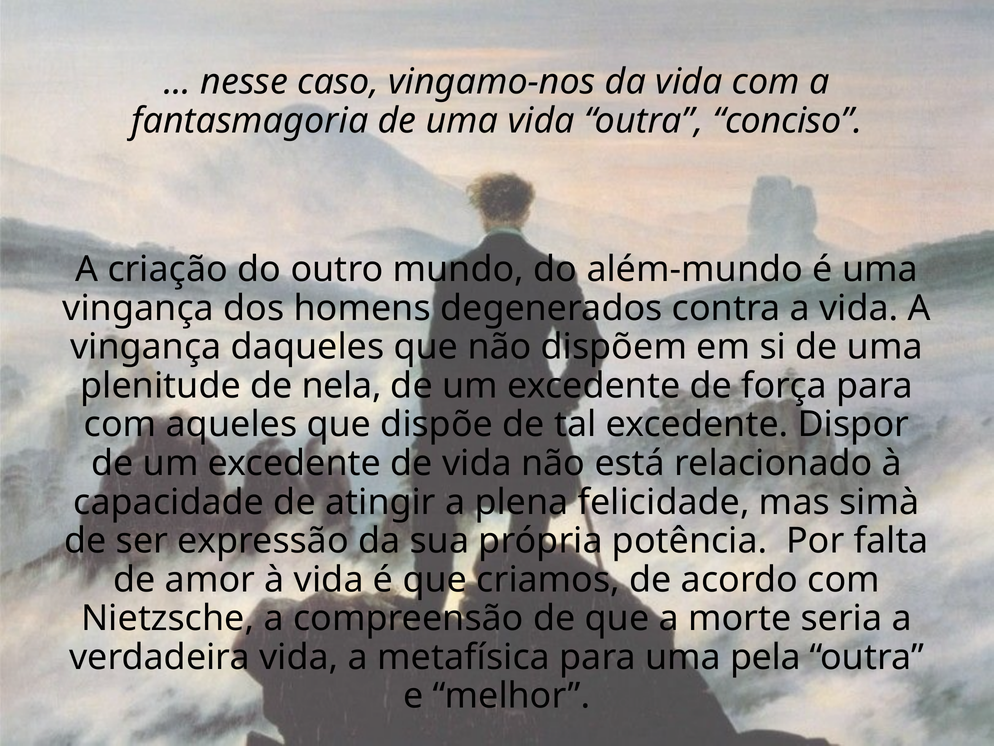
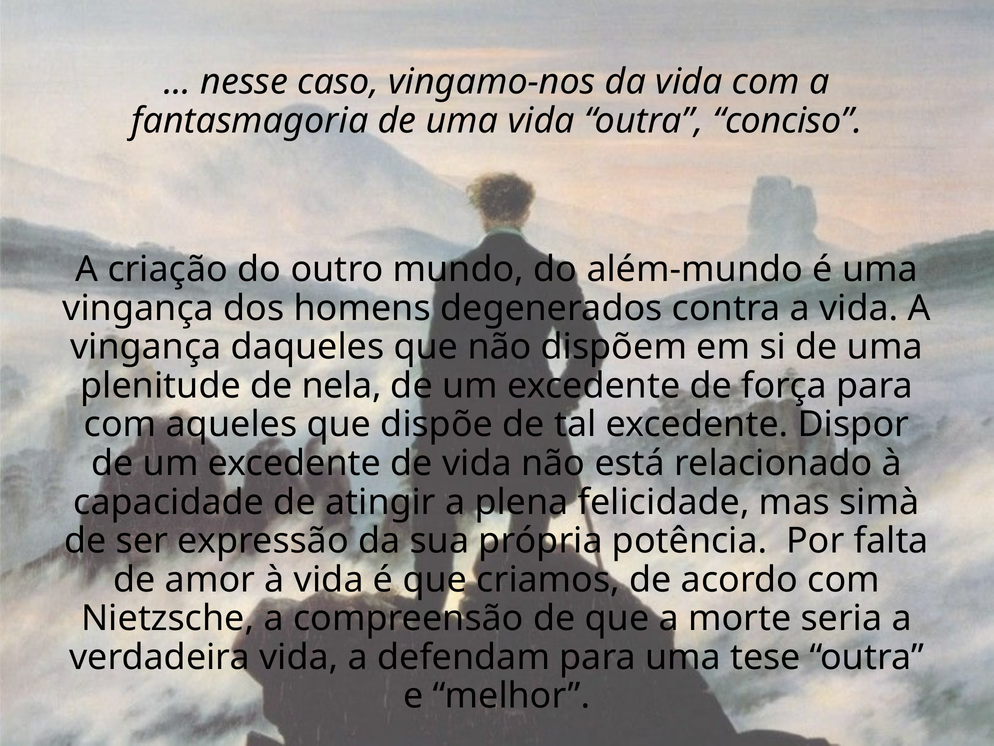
metafísica: metafísica -> defendam (464, 657)
pela: pela -> tese (765, 657)
